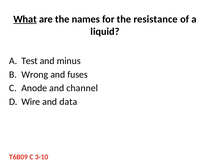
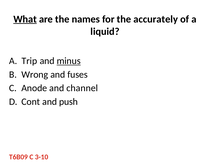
resistance: resistance -> accurately (156, 19)
Test: Test -> Trip (29, 61)
minus underline: none -> present (69, 61)
Wire: Wire -> Cont (31, 101)
data: data -> push (68, 101)
